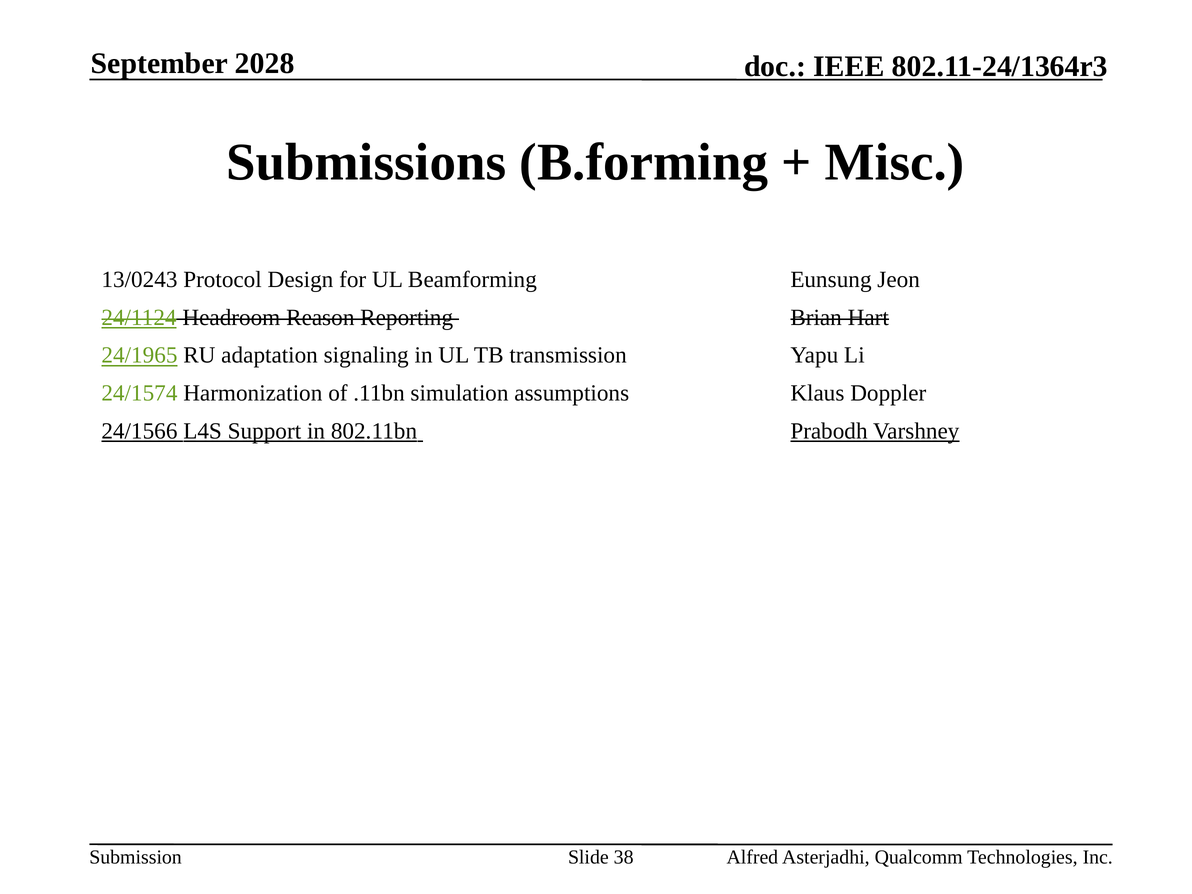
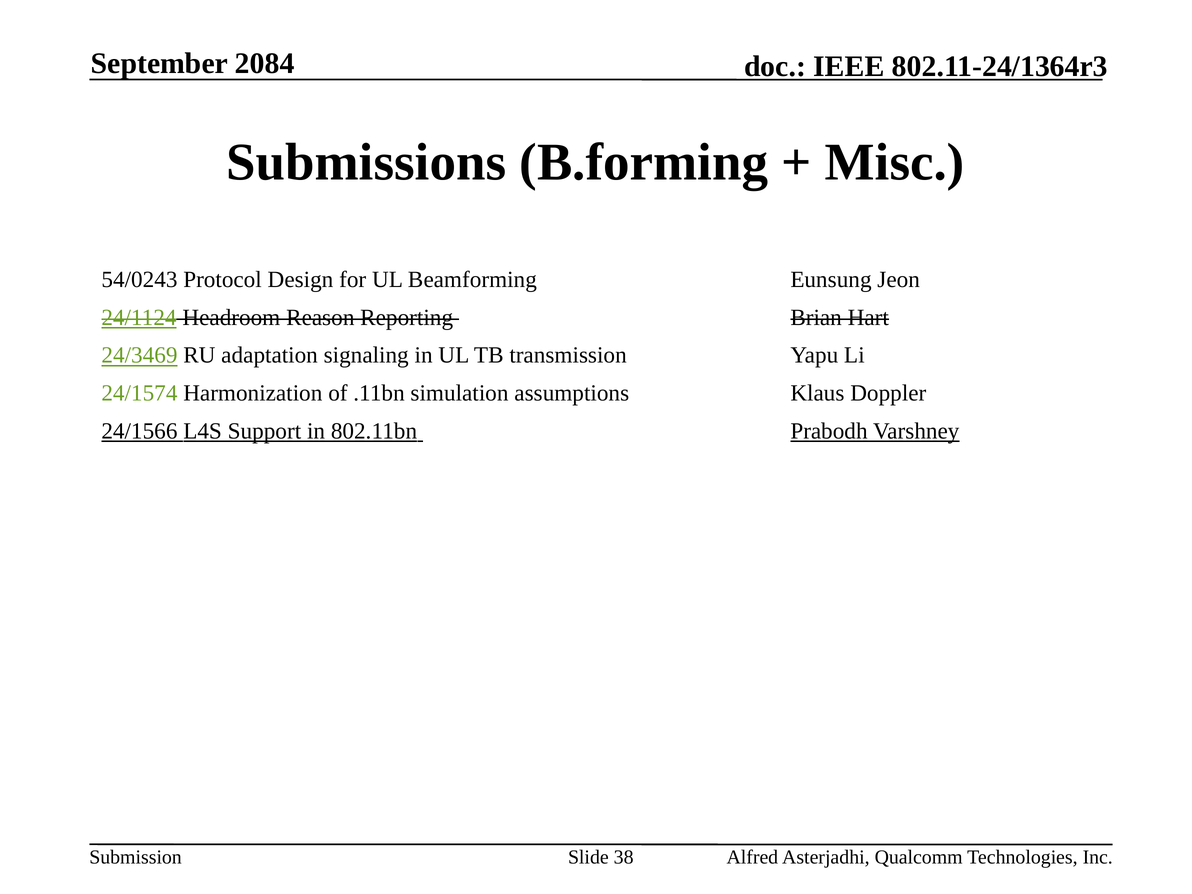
2028: 2028 -> 2084 (265, 63)
13/0243: 13/0243 -> 54/0243 (139, 280)
24/1965: 24/1965 -> 24/3469 (139, 355)
